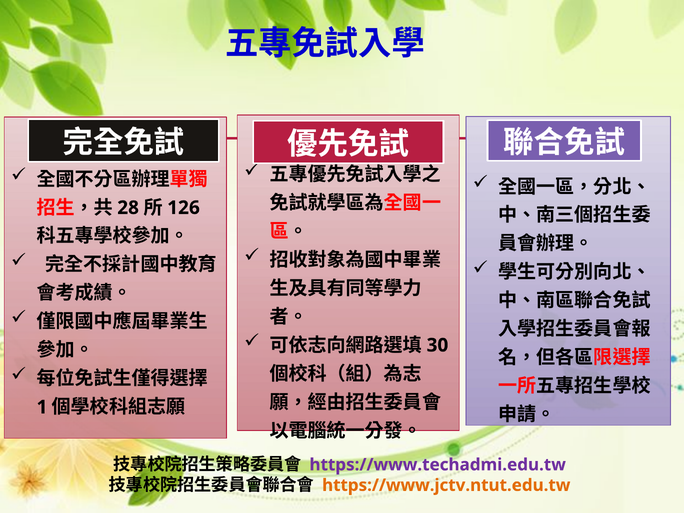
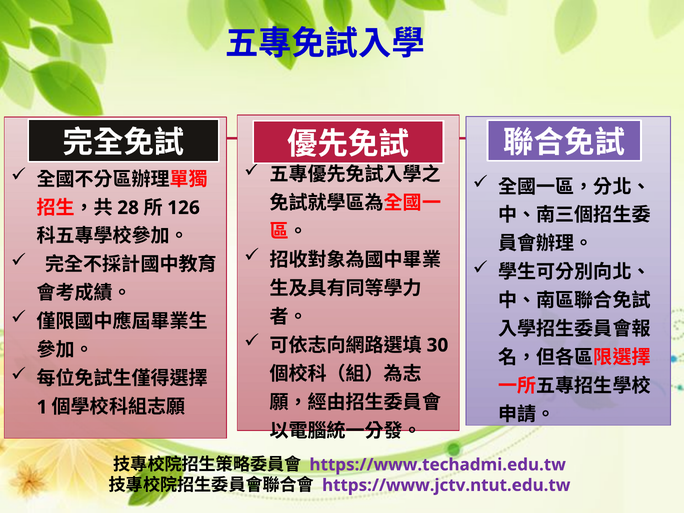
https://www.jctv.ntut.edu.tw colour: orange -> purple (446, 485)
